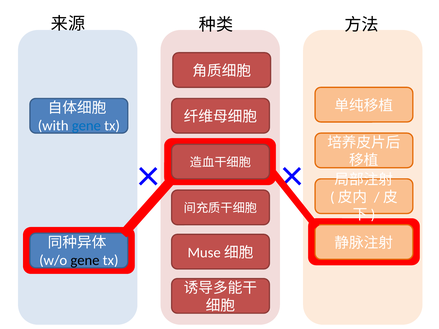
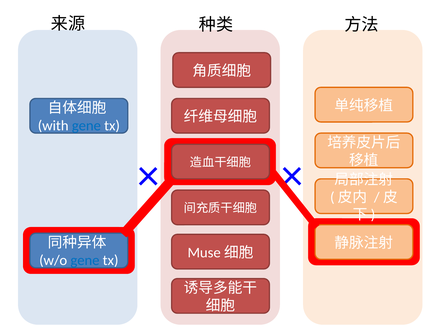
gene colour: black -> blue (85, 260)
